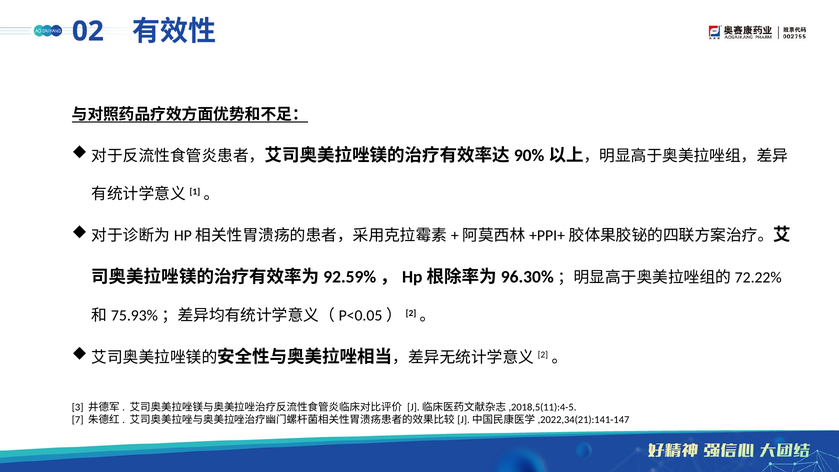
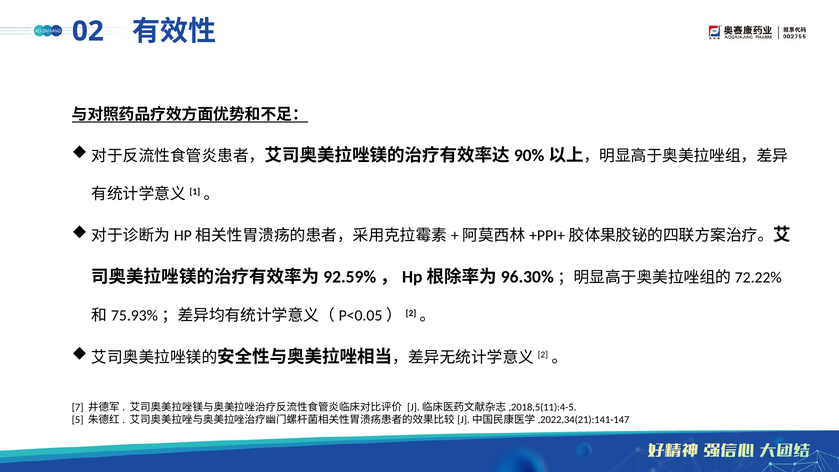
3: 3 -> 7 (78, 407)
7: 7 -> 5 (78, 420)
